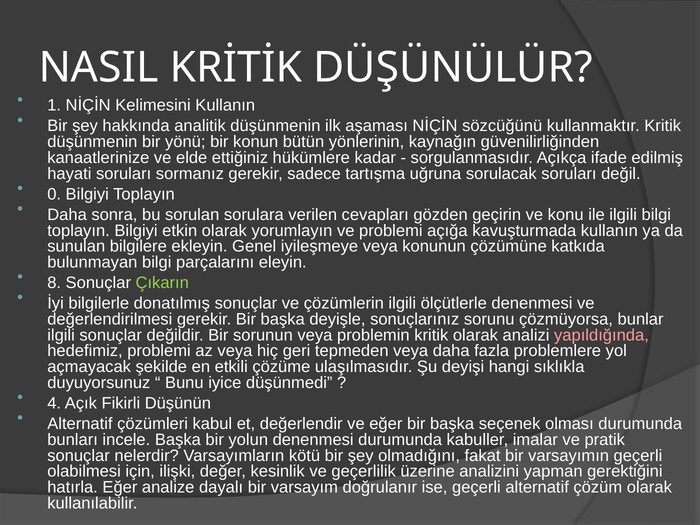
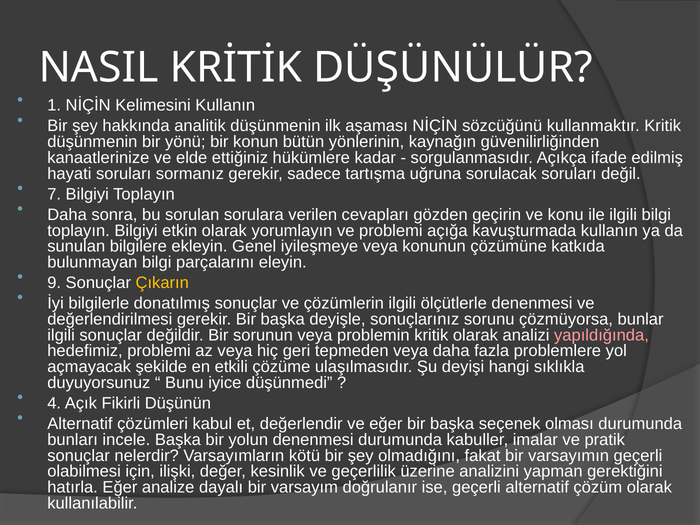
0: 0 -> 7 (54, 194)
8: 8 -> 9 (54, 283)
Çıkarın colour: light green -> yellow (162, 283)
